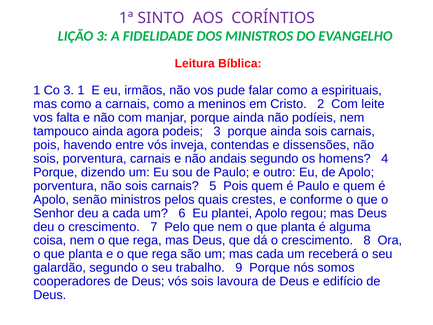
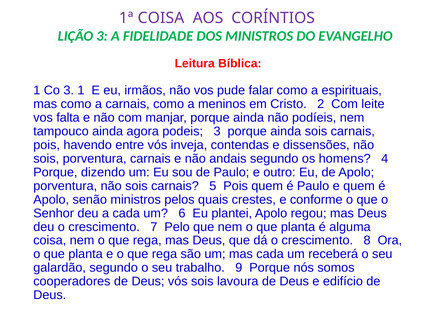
1ª SINTO: SINTO -> COISA (161, 18)
